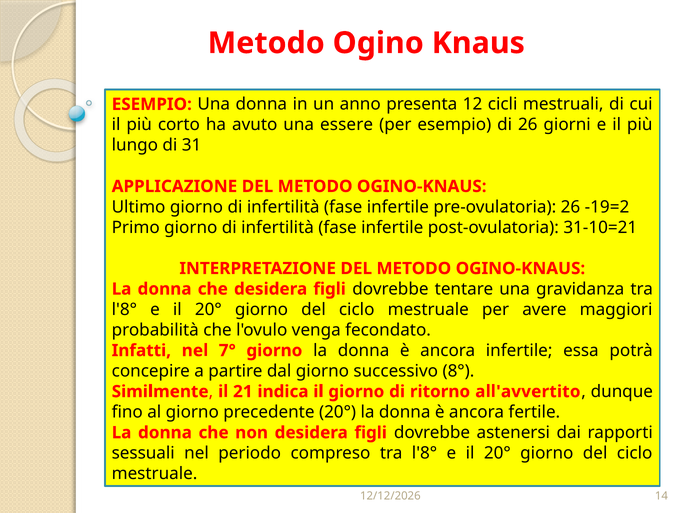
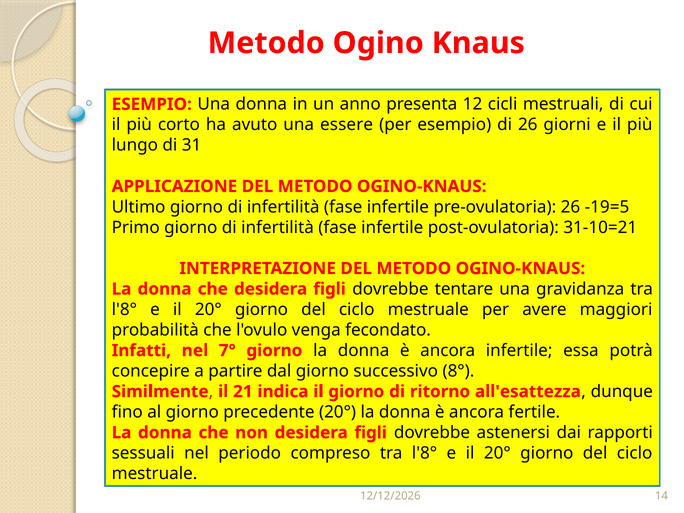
-19=2: -19=2 -> -19=5 (607, 207)
all'avvertito: all'avvertito -> all'esattezza (528, 392)
